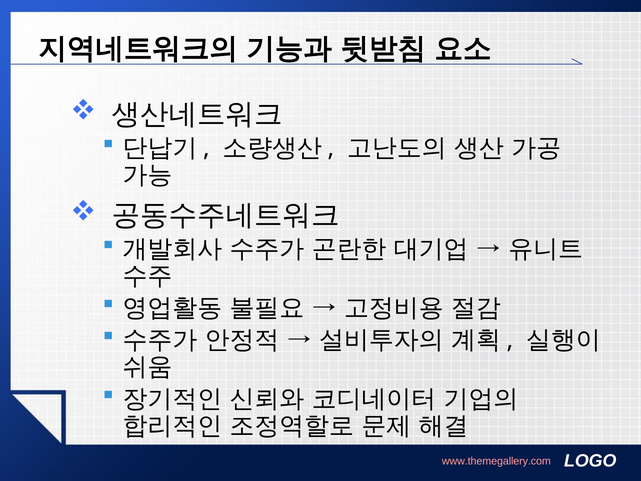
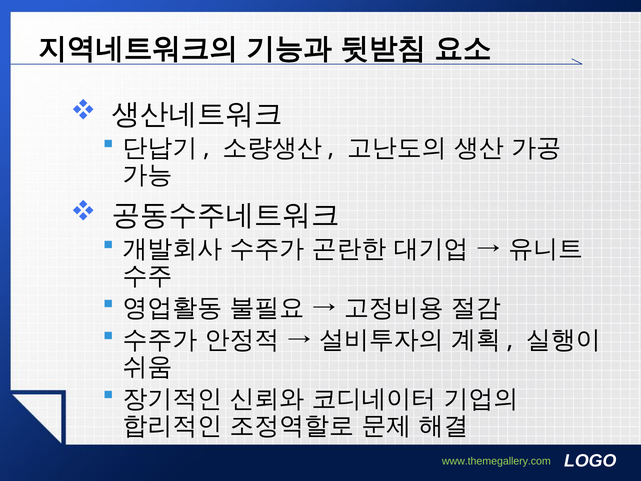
www.themegallery.com colour: pink -> light green (496, 461)
